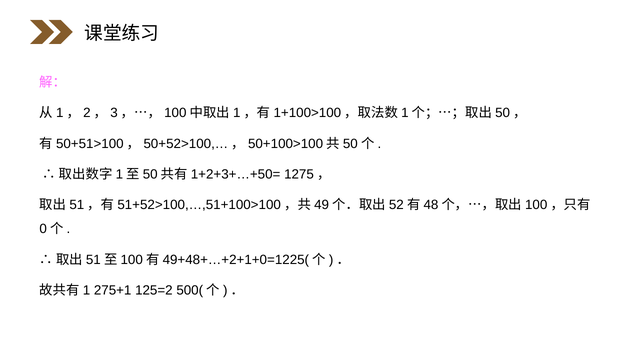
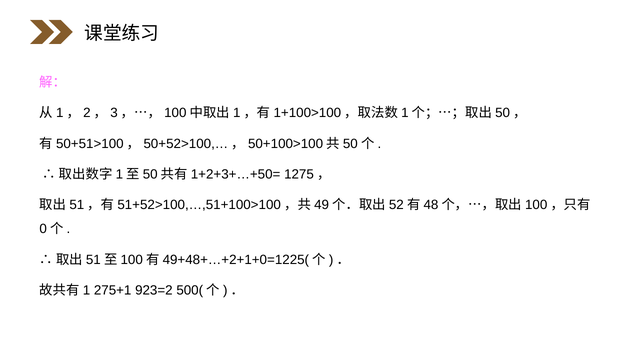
125=2: 125=2 -> 923=2 (154, 291)
